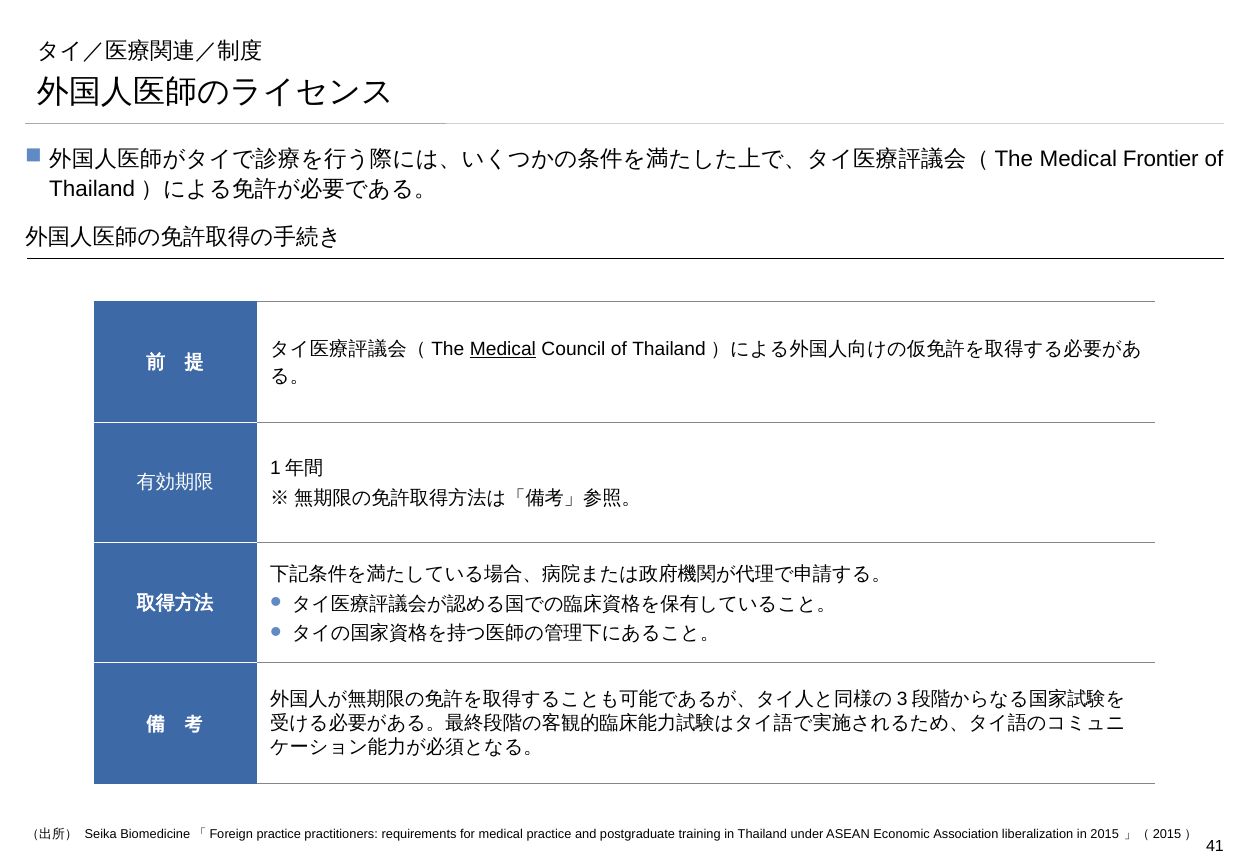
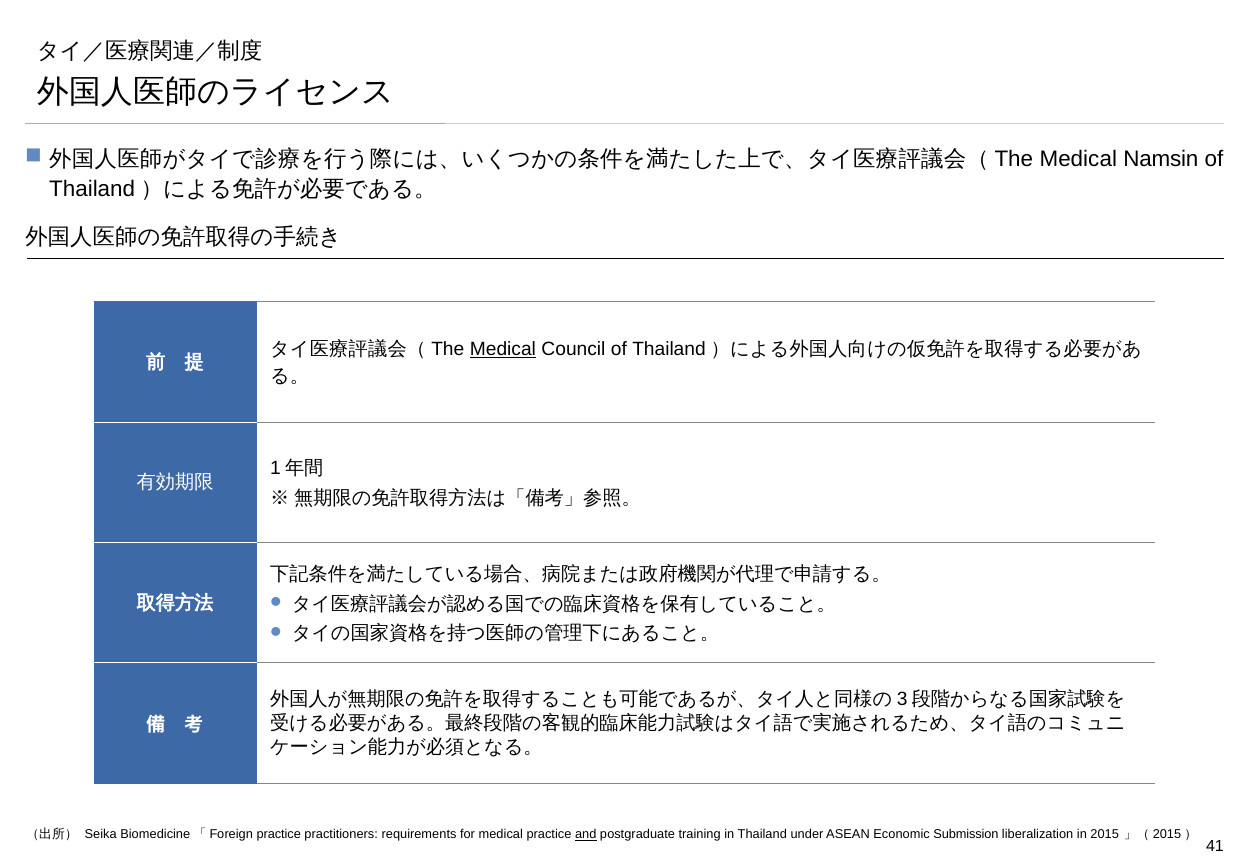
Frontier: Frontier -> Namsin (1161, 160)
and underline: none -> present (586, 834)
Association: Association -> Submission (966, 834)
